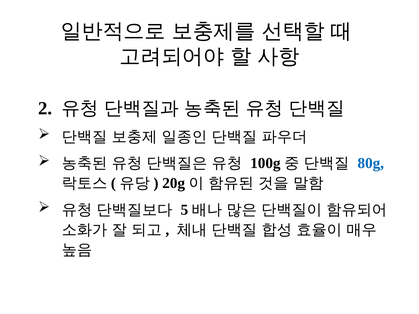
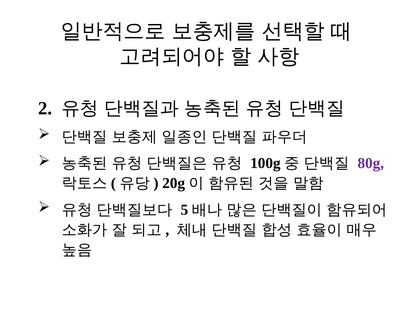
80g colour: blue -> purple (371, 163)
